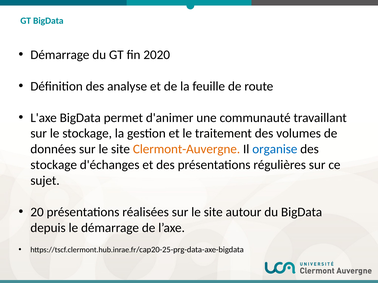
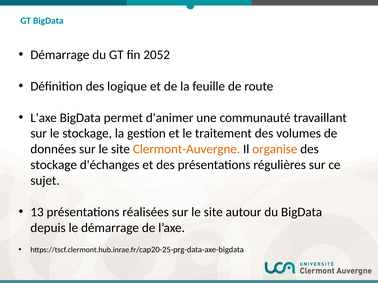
2020: 2020 -> 2052 (157, 55)
analyse: analyse -> logique (127, 86)
organise colour: blue -> orange (275, 149)
20: 20 -> 13 (37, 212)
